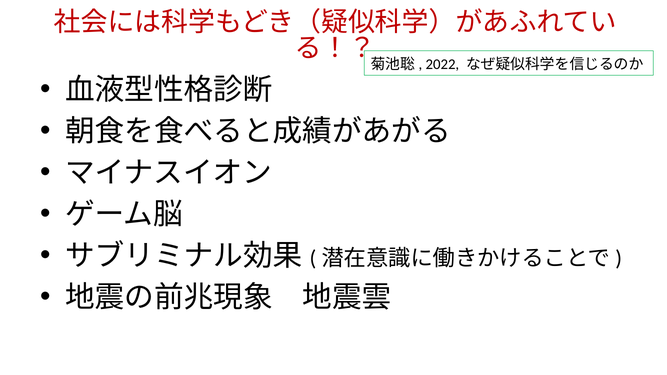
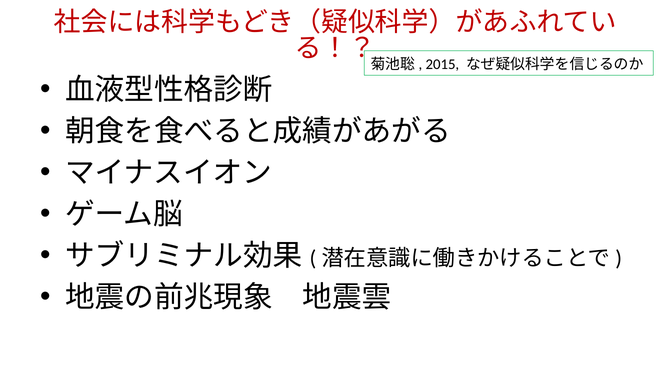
2022: 2022 -> 2015 (442, 64)
